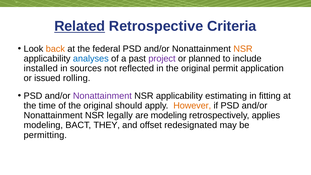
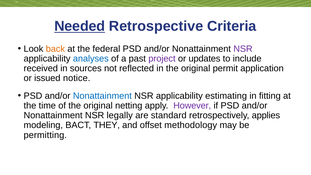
Related: Related -> Needed (80, 26)
NSR colour: orange -> purple (243, 49)
planned: planned -> updates (204, 59)
installed: installed -> received (41, 68)
rolling: rolling -> notice (77, 78)
Nonattainment colour: purple -> blue (102, 96)
should: should -> netting (129, 106)
However colour: orange -> purple (192, 106)
are modeling: modeling -> standard (169, 115)
redesignated: redesignated -> methodology (191, 125)
